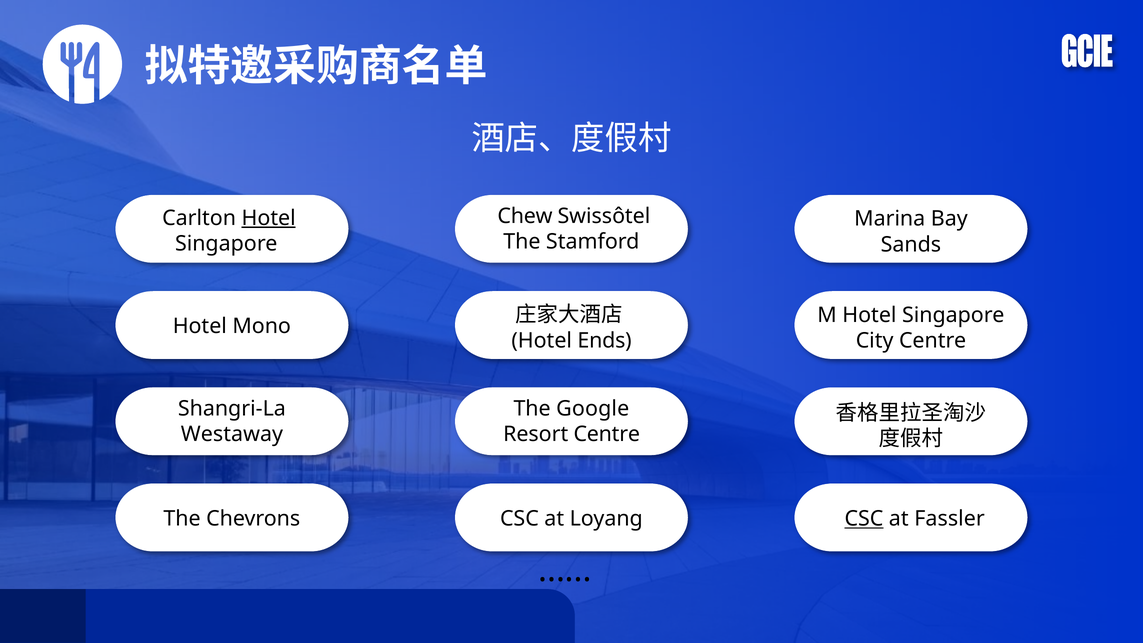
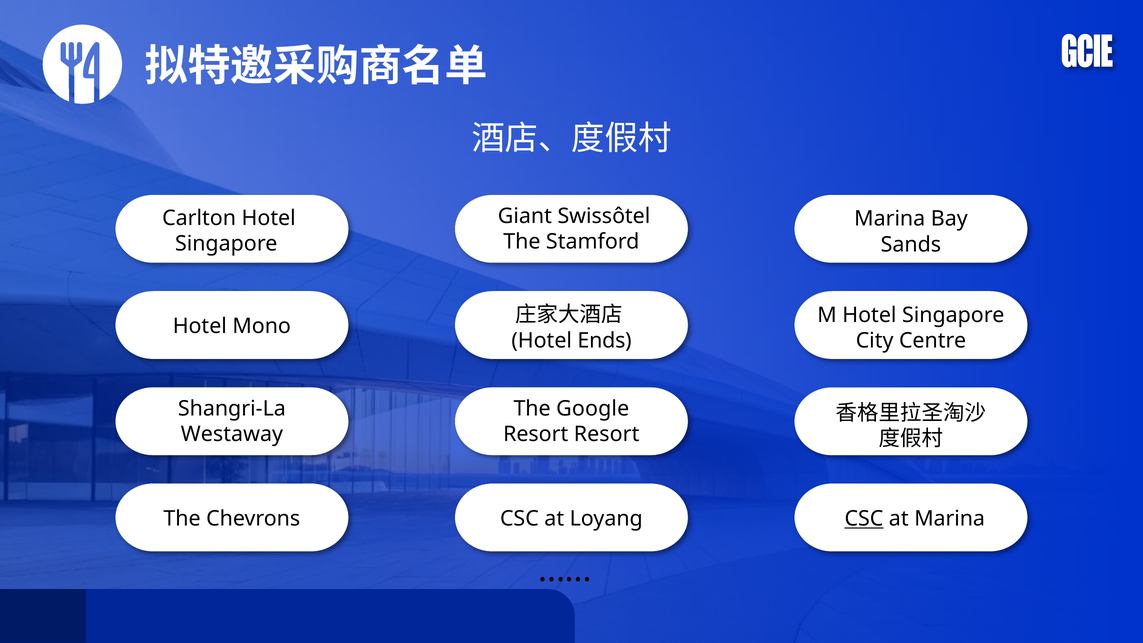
Chew: Chew -> Giant (525, 216)
Hotel underline: present -> none (269, 218)
Resort Centre: Centre -> Resort (607, 434)
at Fassler: Fassler -> Marina (950, 519)
